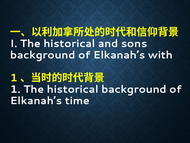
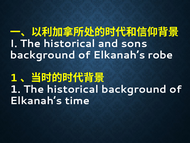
with: with -> robe (160, 55)
